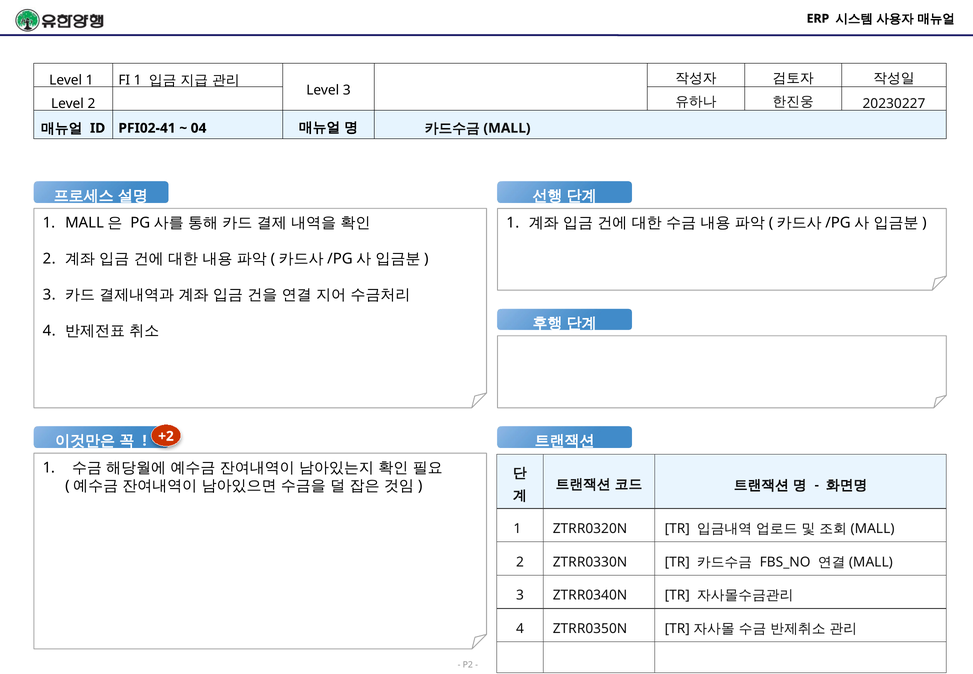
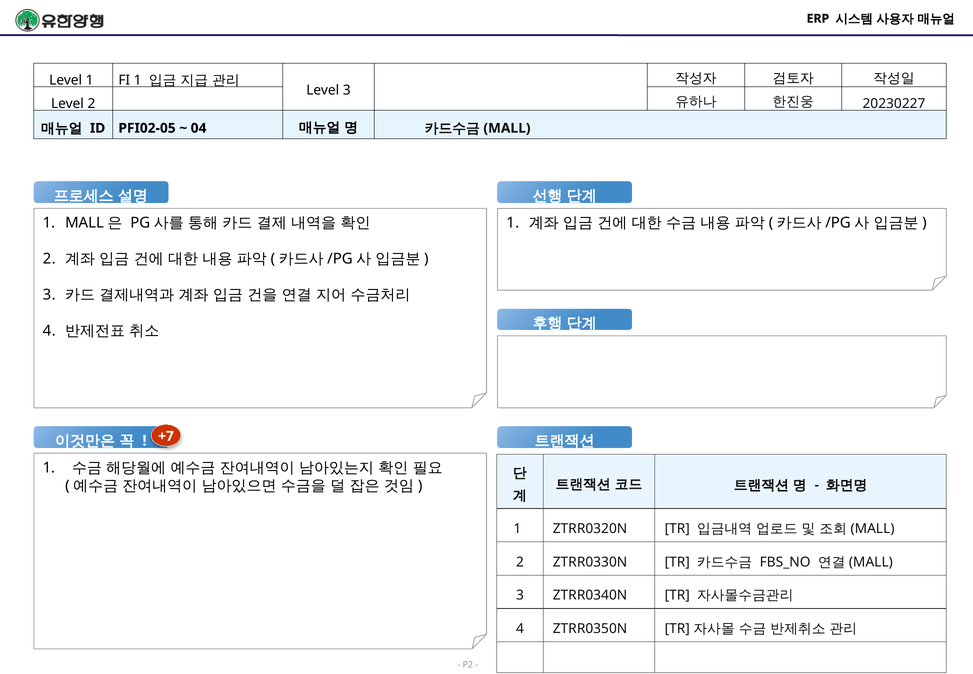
PFI02-41: PFI02-41 -> PFI02-05 (147, 128)
+2: +2 -> +7 (166, 436)
